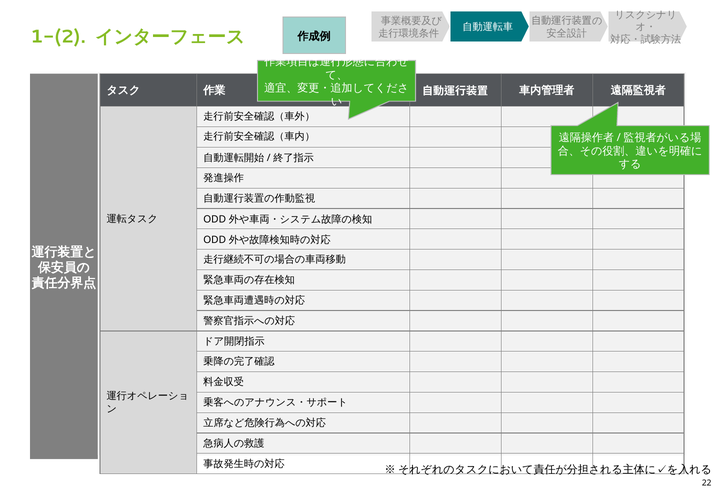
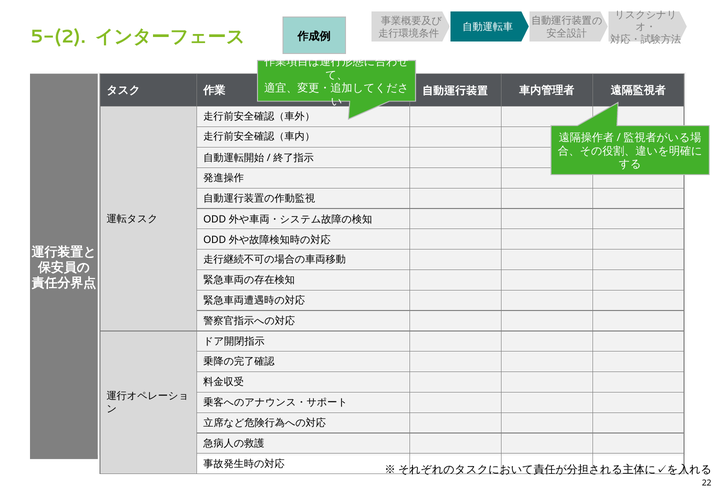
1-(2: 1-(2 -> 5-(2 (58, 37)
